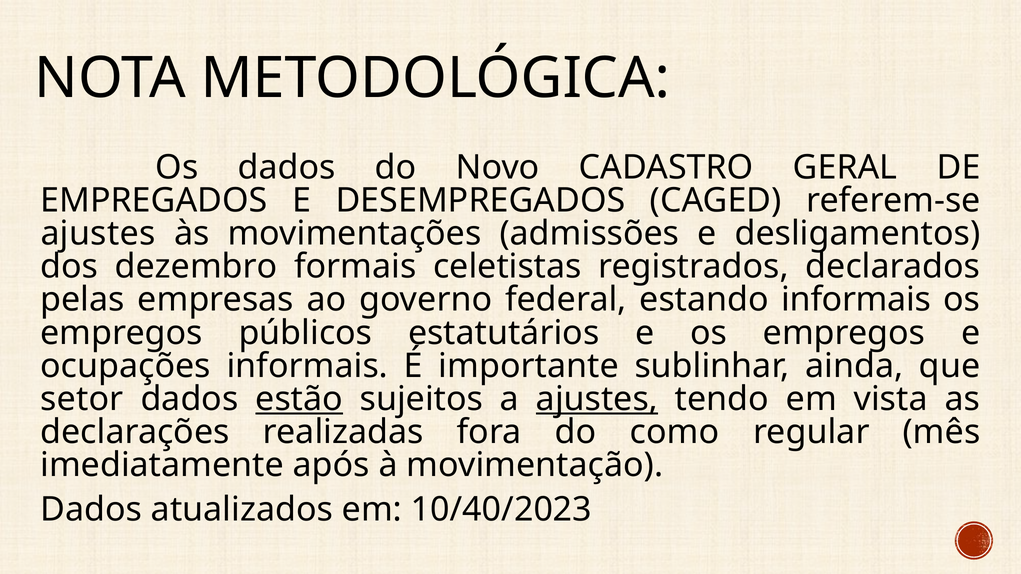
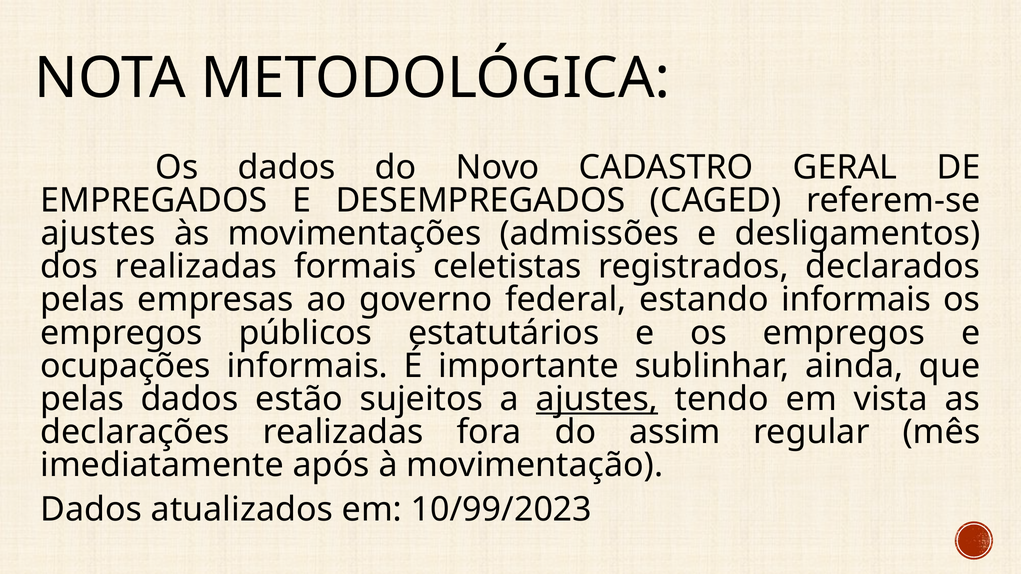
dos dezembro: dezembro -> realizadas (196, 267)
setor: setor -> pelas (82, 399)
estão underline: present -> none (299, 399)
como: como -> assim (675, 432)
10/40/2023: 10/40/2023 -> 10/99/2023 (501, 510)
